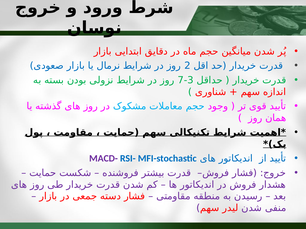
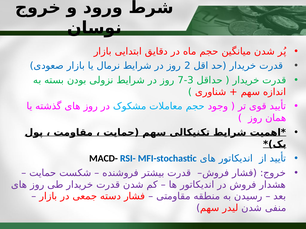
MACD- colour: purple -> black (104, 159)
